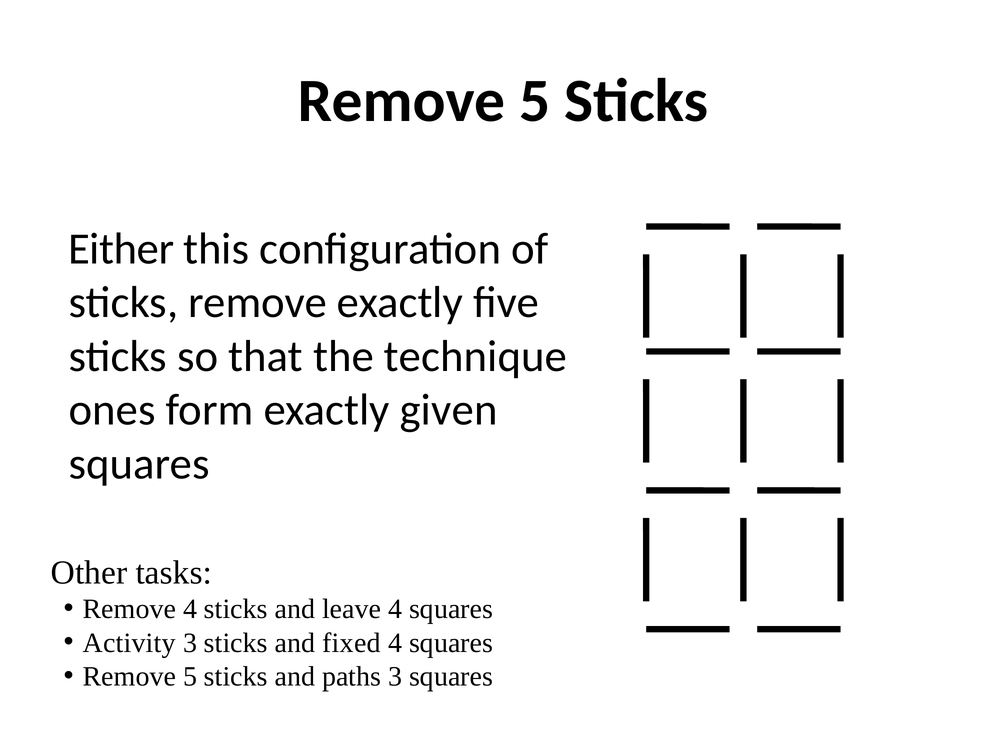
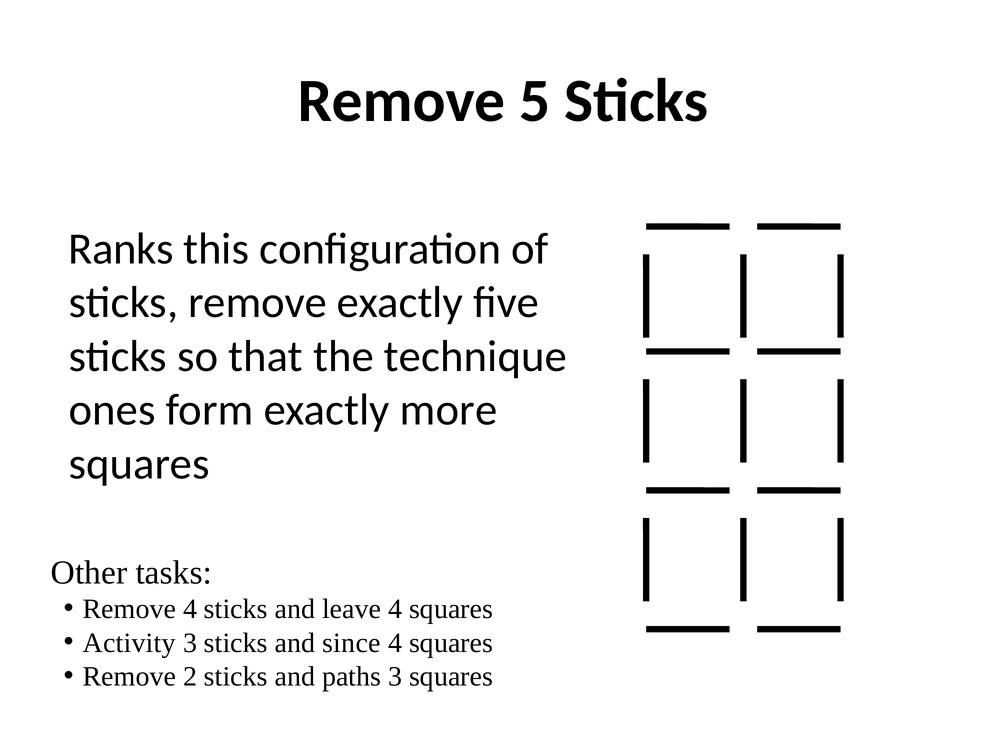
Either: Either -> Ranks (121, 249)
given: given -> more (449, 410)
fixed: fixed -> since (351, 643)
5: 5 -> 2 (190, 677)
